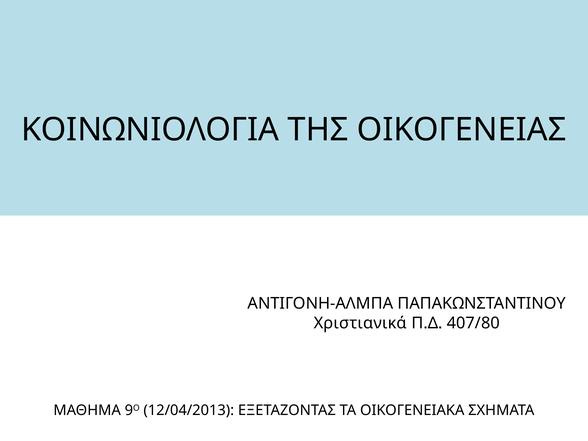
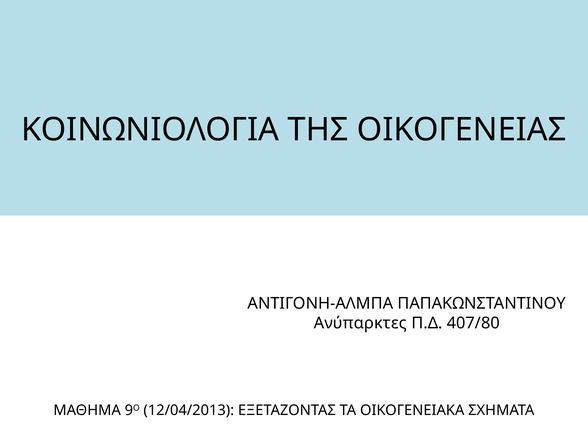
Χριστιανικά: Χριστιανικά -> Ανύπαρκτες (360, 323)
